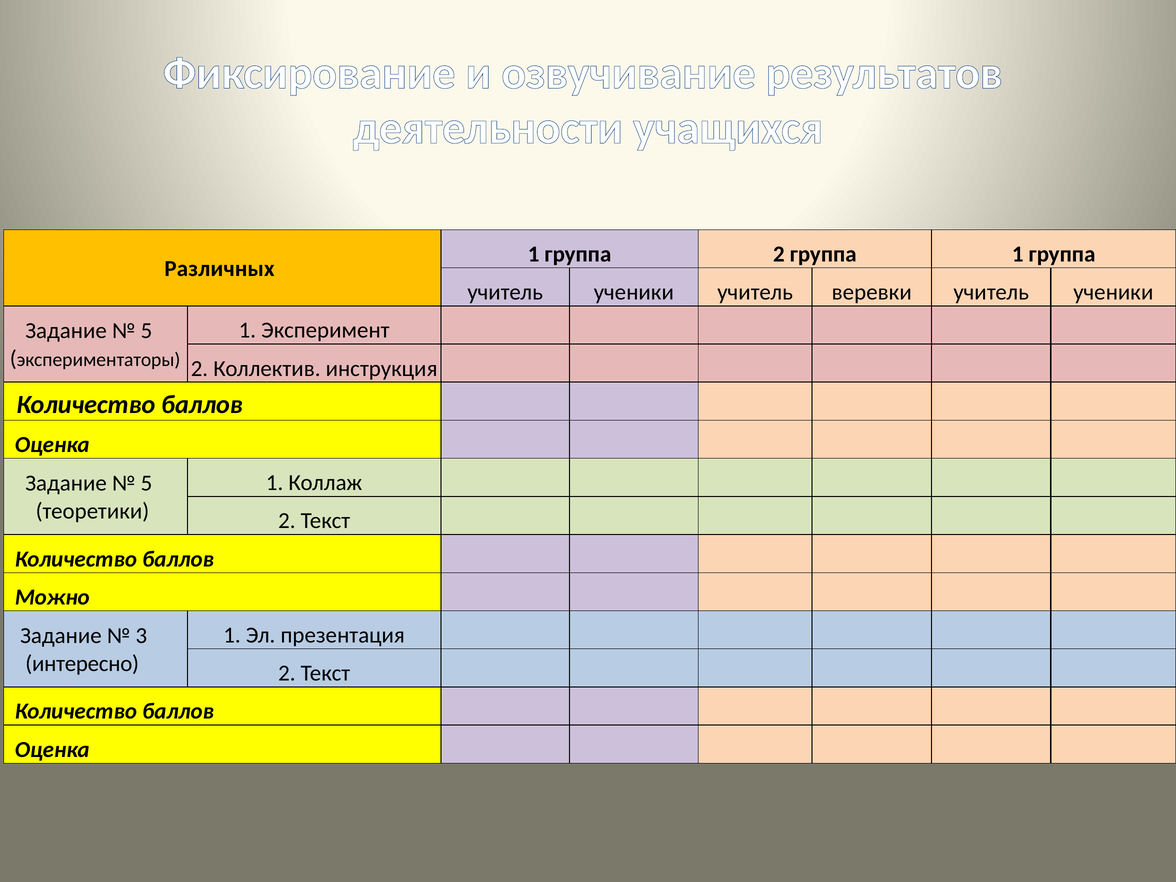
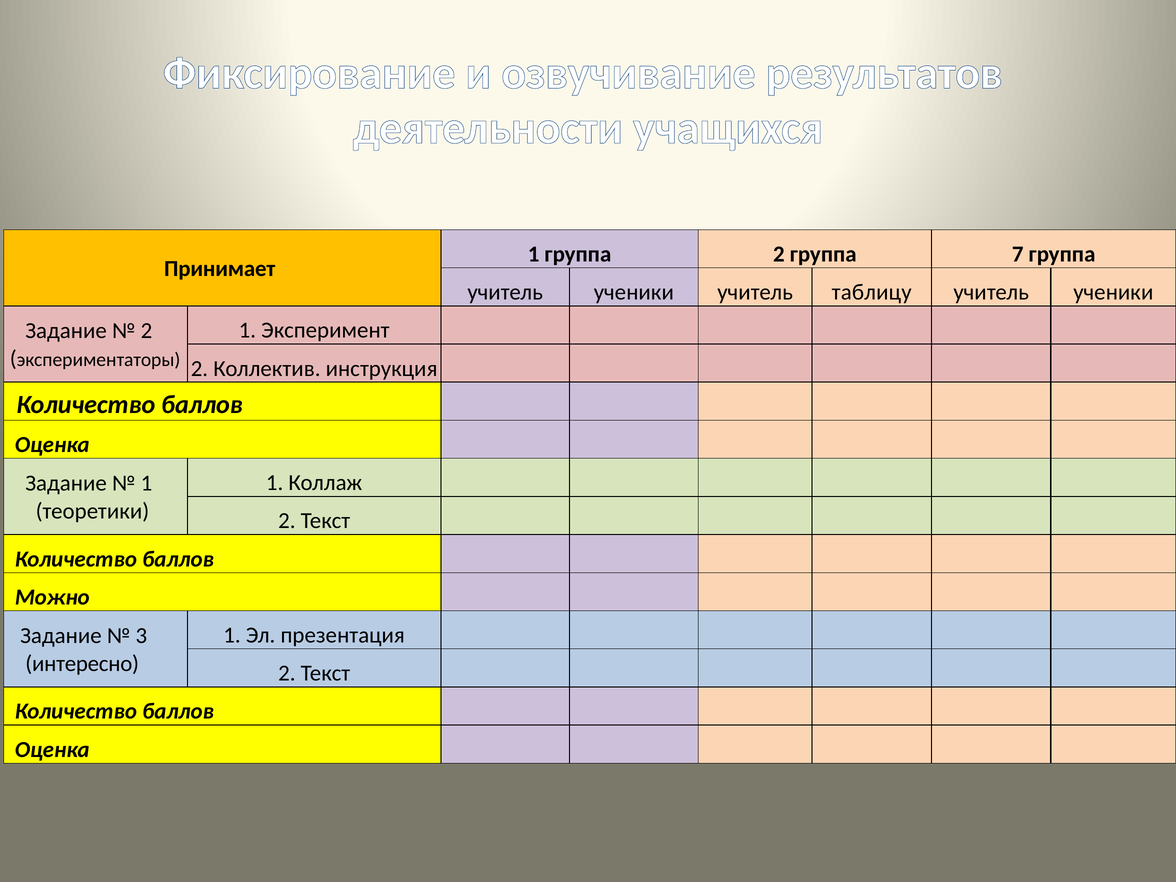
группа 1: 1 -> 7 (1018, 254)
Различных: Различных -> Принимает (220, 269)
веревки: веревки -> таблицу (872, 292)
5: 5 -> 2 (146, 331)
5: 5 -> 1 (146, 483)
